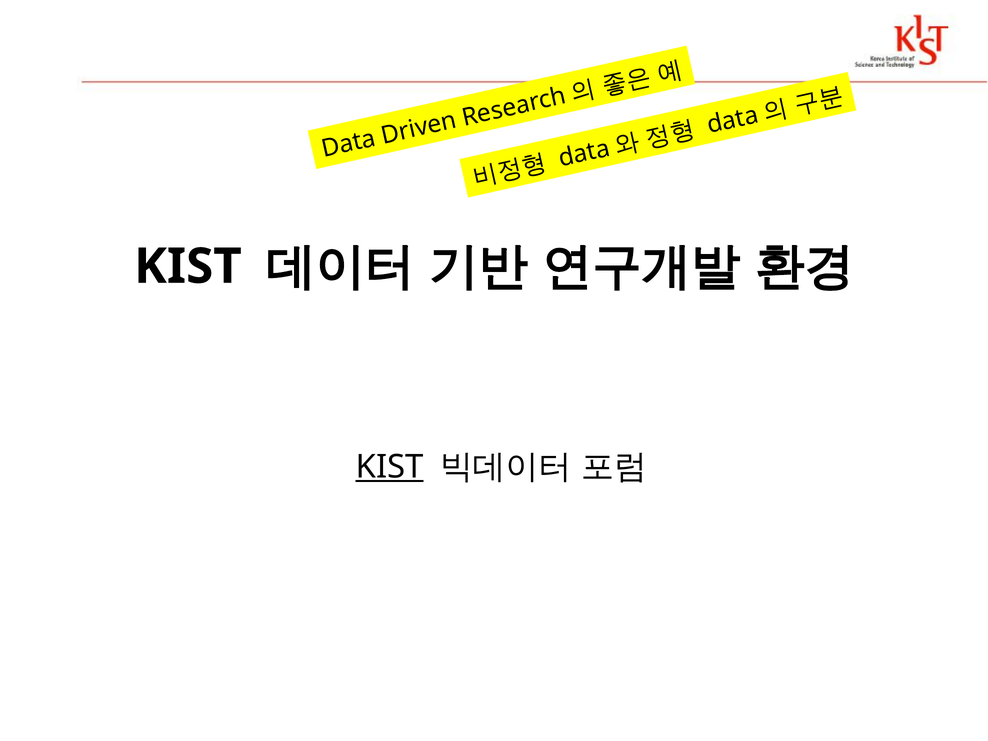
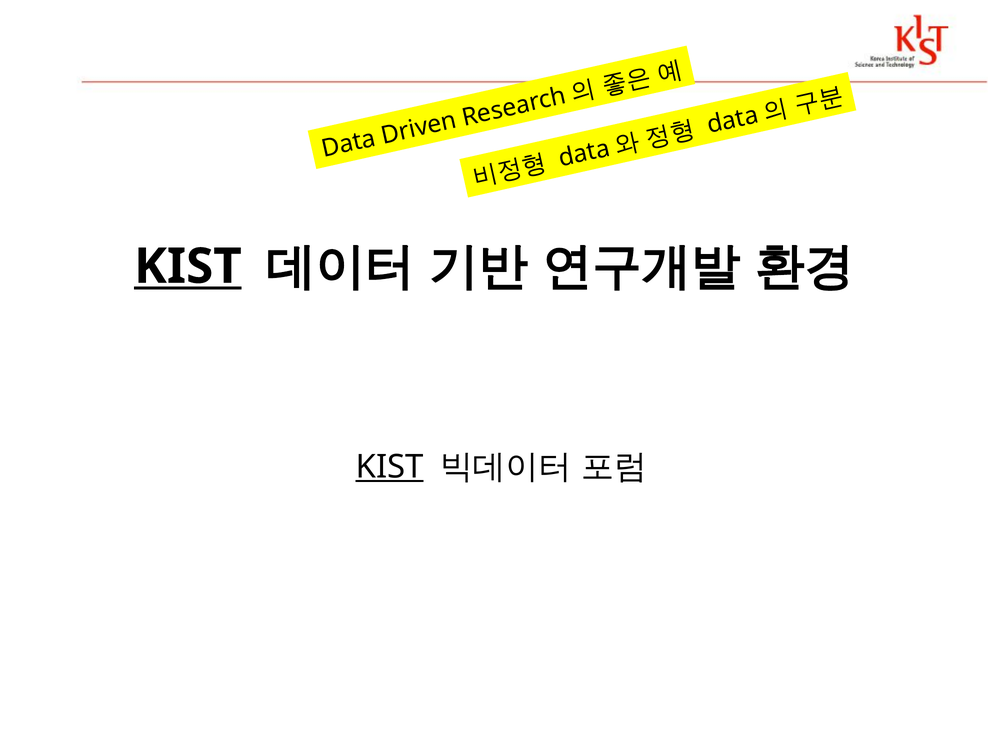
KIST underline: none -> present (188, 267)
